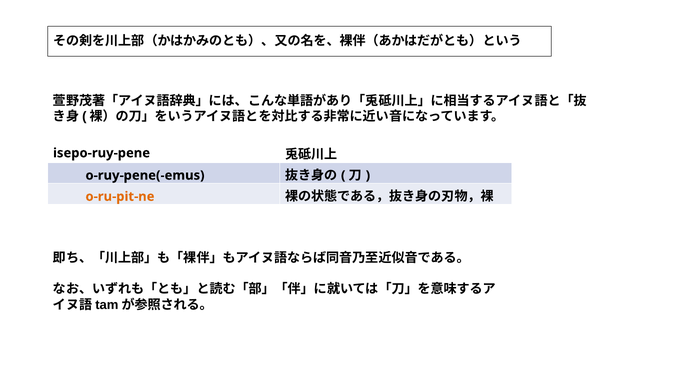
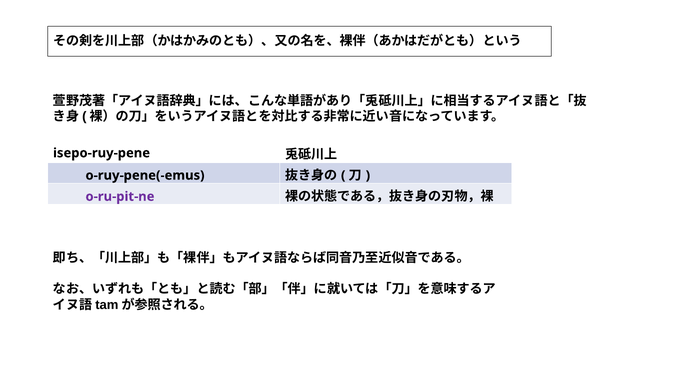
o-ru-pit-ne colour: orange -> purple (120, 197)
